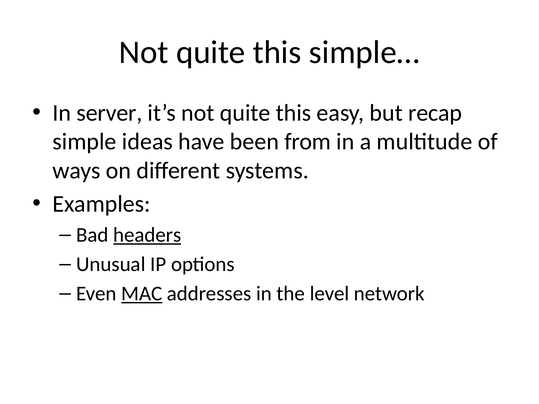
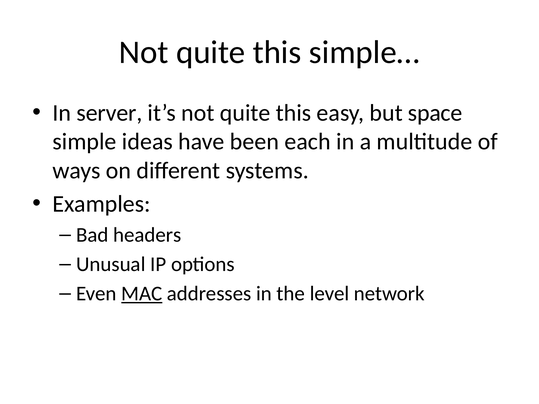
recap: recap -> space (435, 113)
from: from -> each (308, 142)
headers underline: present -> none (147, 235)
